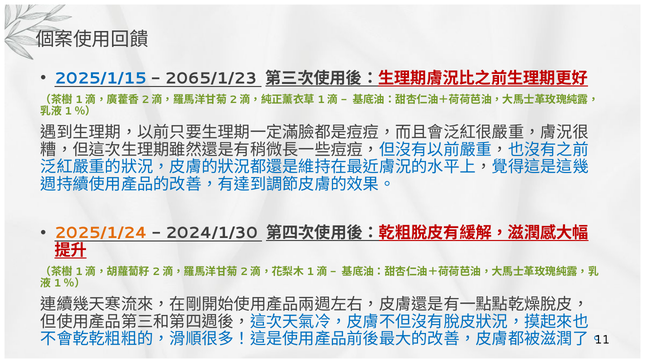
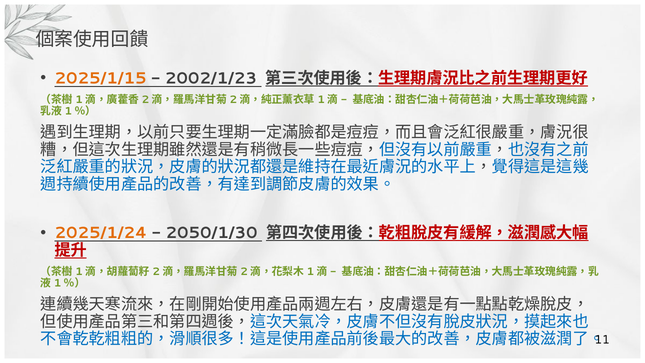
2025/1/15 colour: blue -> orange (101, 78)
2065/1/23: 2065/1/23 -> 2002/1/23 (211, 78)
2024/1/30: 2024/1/30 -> 2050/1/30 (212, 233)
